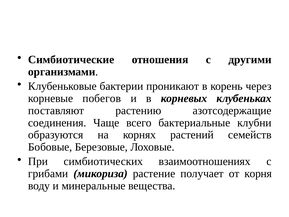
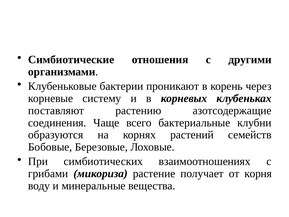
побегов: побегов -> систему (102, 98)
